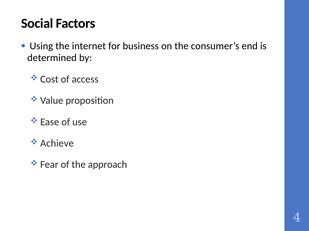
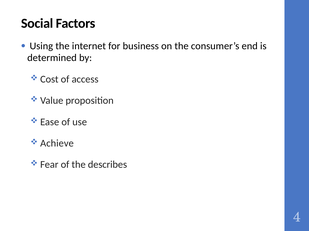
approach: approach -> describes (107, 165)
